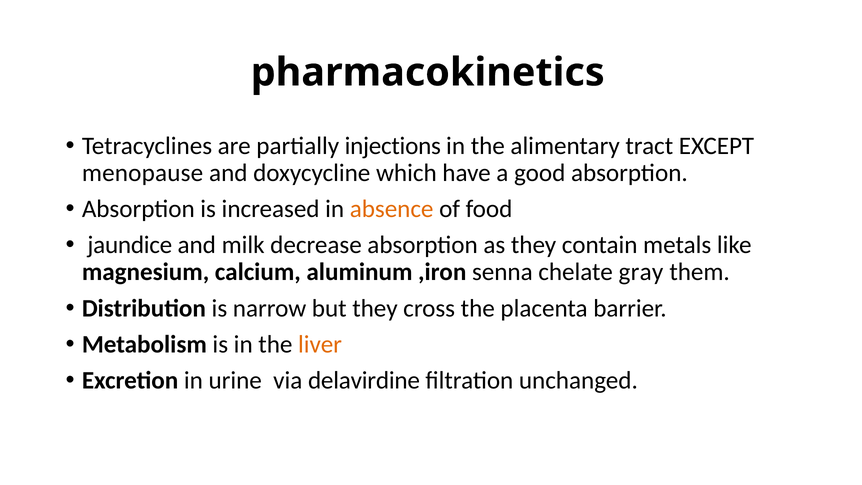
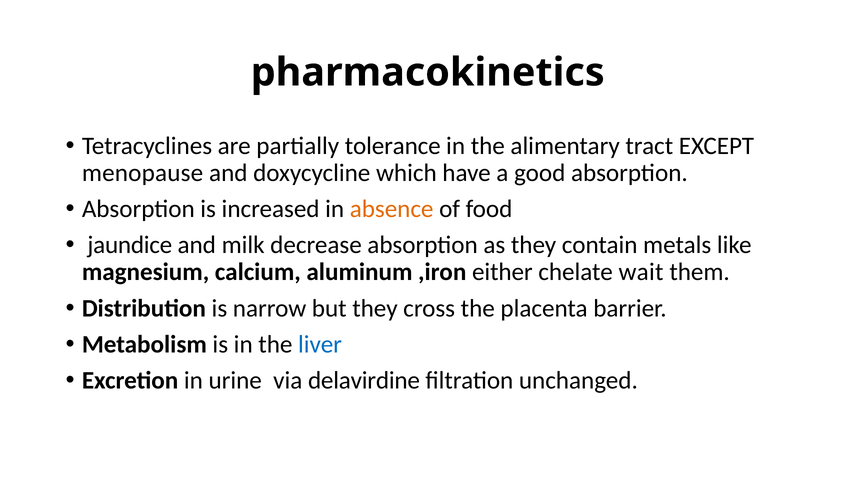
injections: injections -> tolerance (393, 146)
senna: senna -> either (502, 272)
gray: gray -> wait (641, 272)
liver colour: orange -> blue (320, 344)
